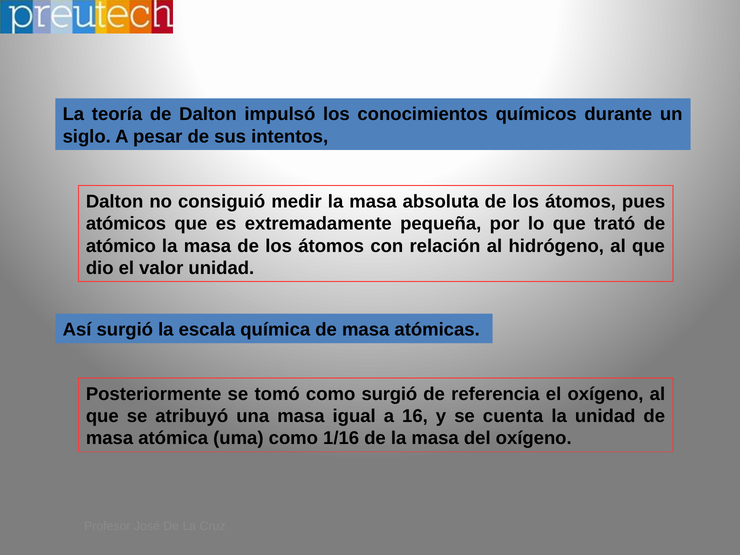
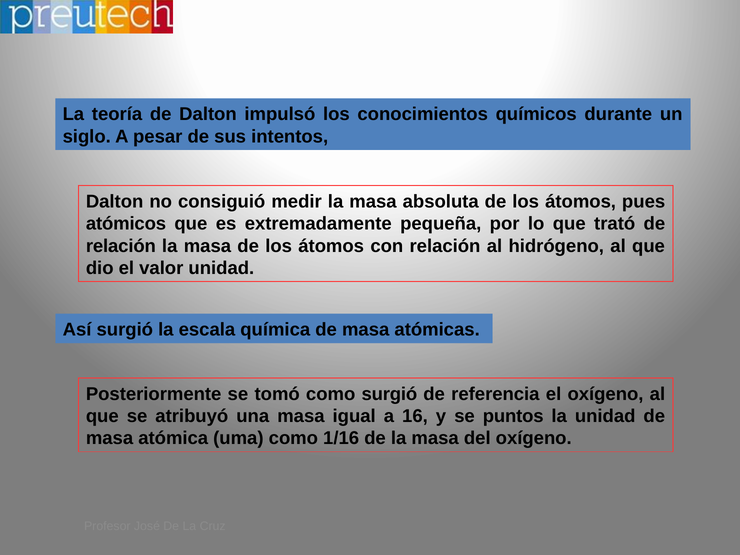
atómico: atómico -> relación (121, 246)
cuenta: cuenta -> puntos (513, 416)
